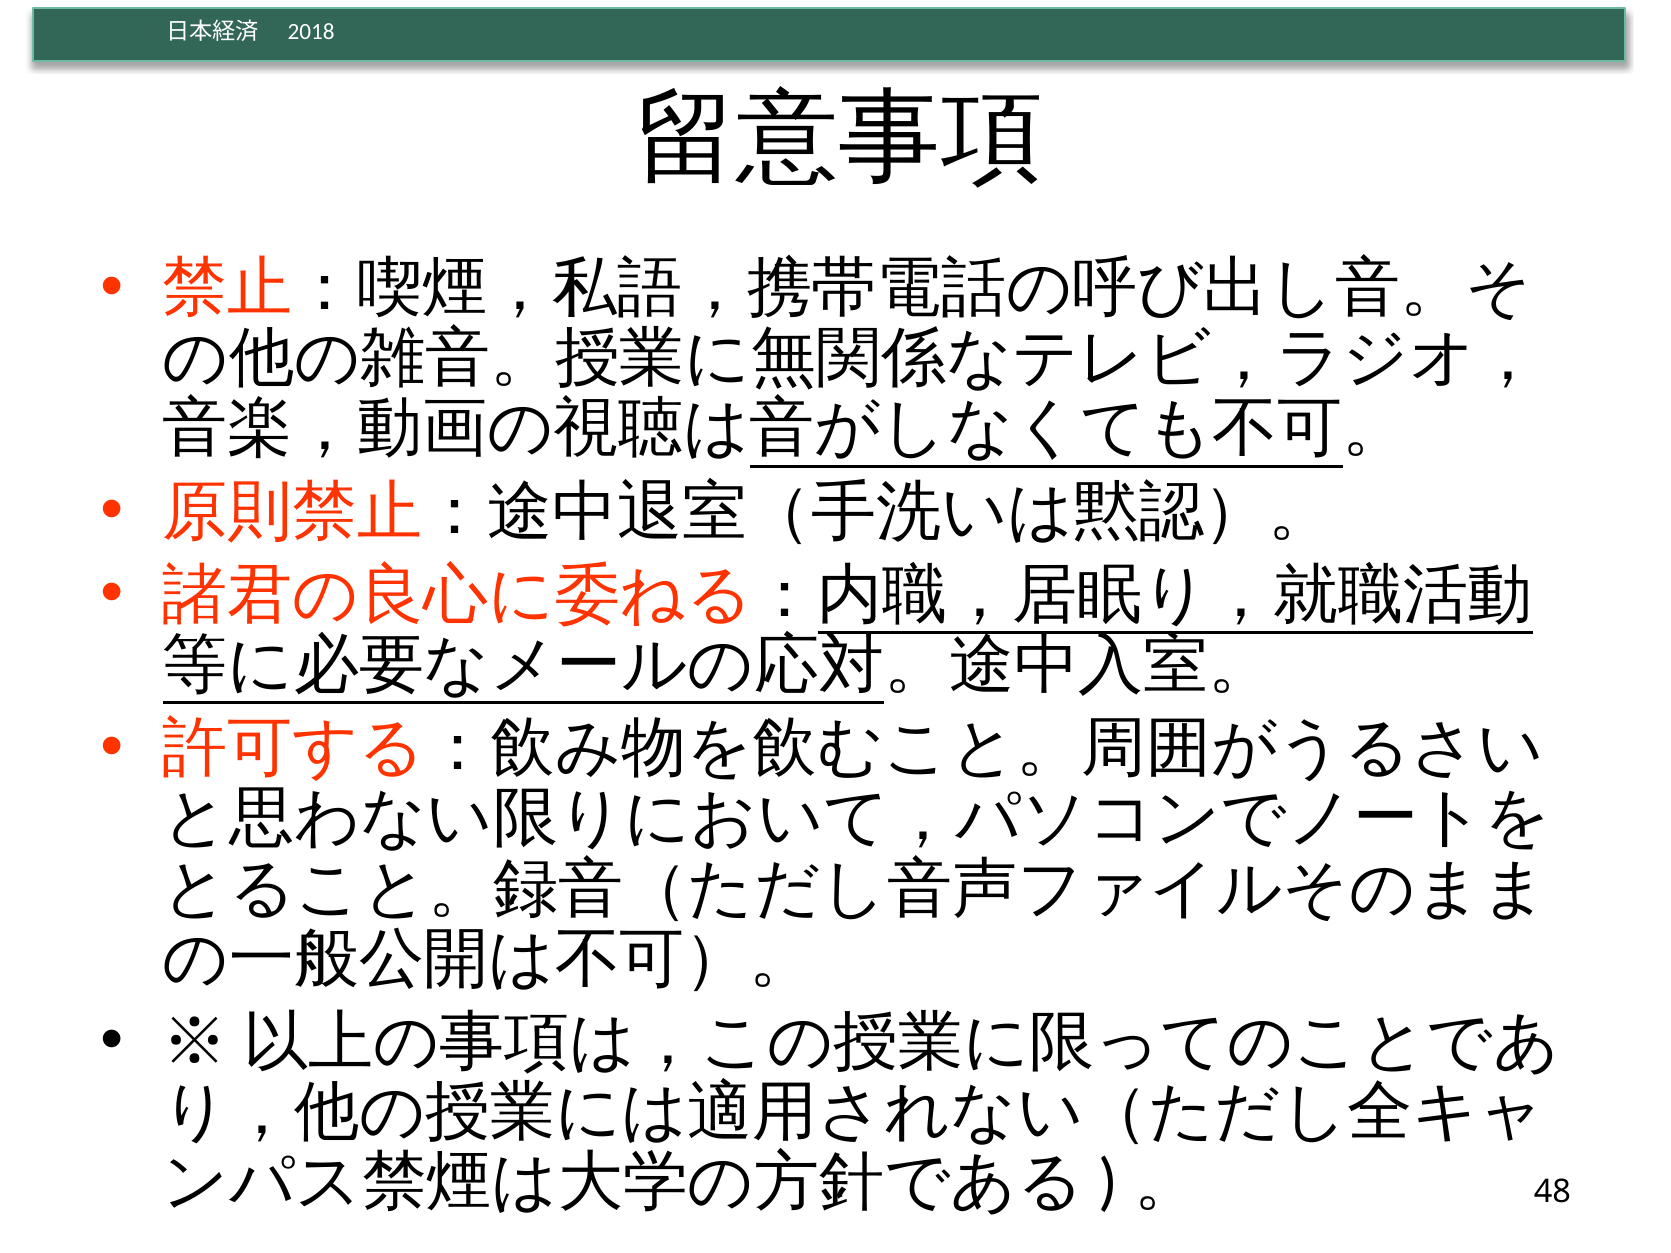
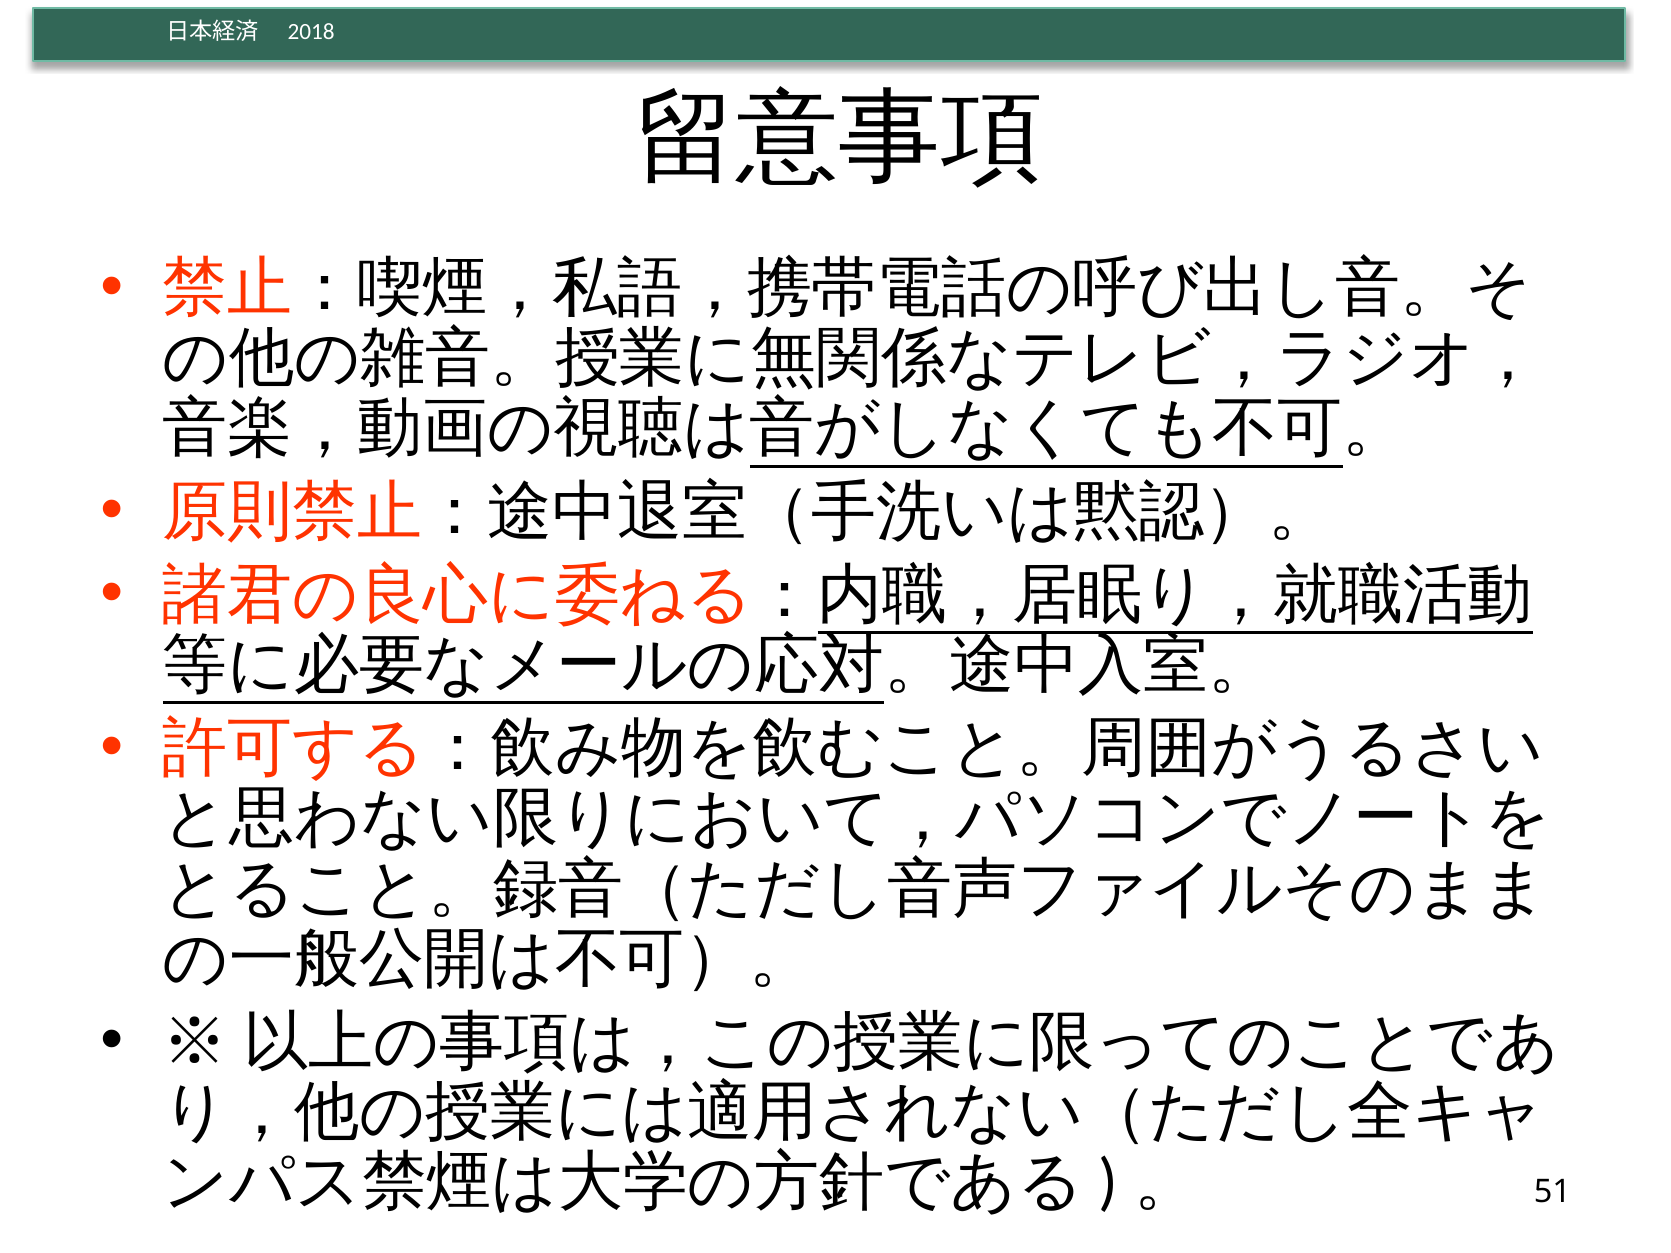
48: 48 -> 51 (1552, 1192)
